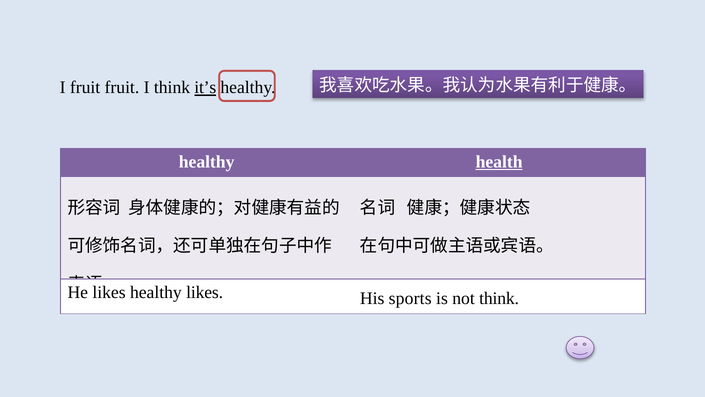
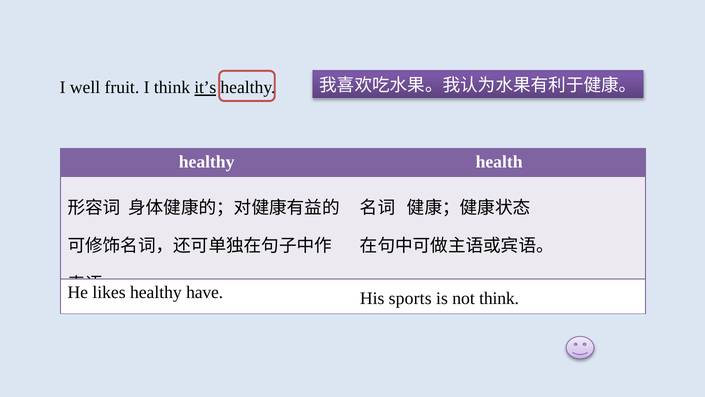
I fruit: fruit -> well (85, 88)
health underline: present -> none (499, 162)
healthy likes: likes -> have (205, 292)
